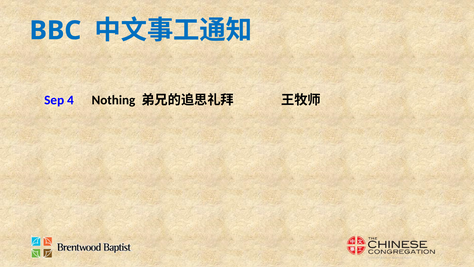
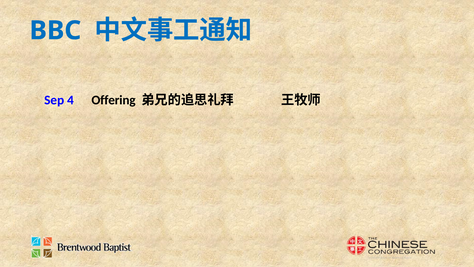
Nothing: Nothing -> Offering (114, 100)
